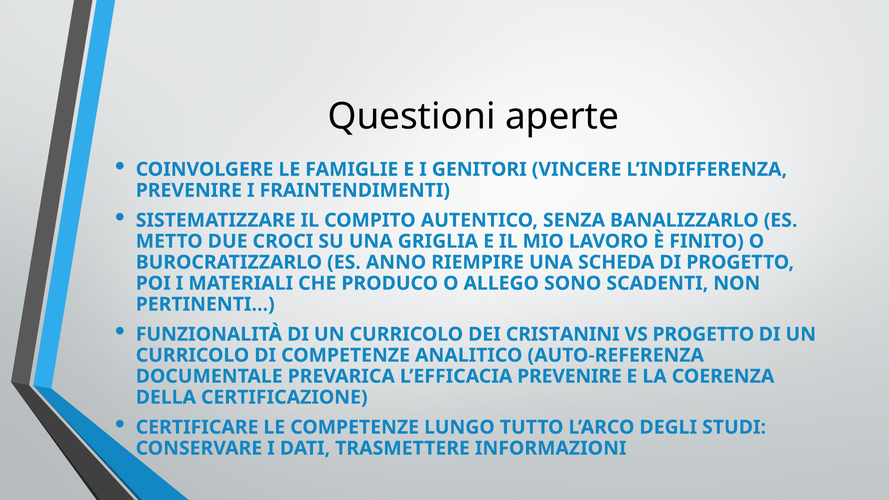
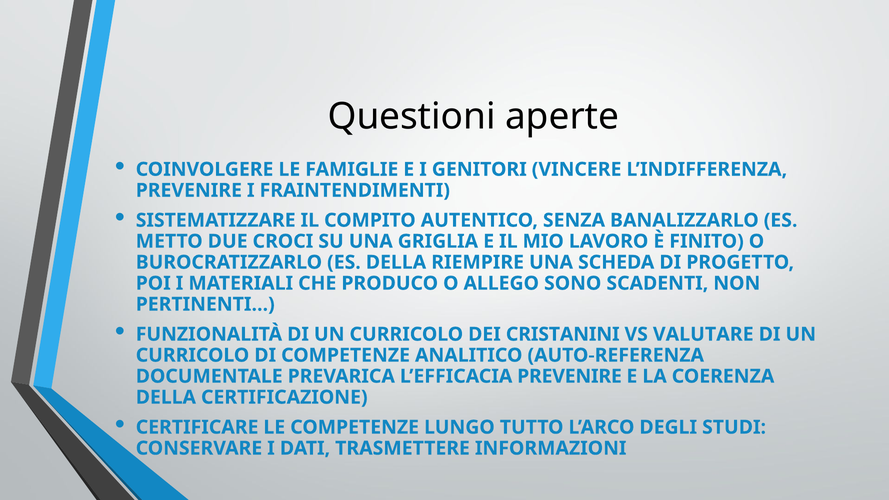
ES ANNO: ANNO -> DELLA (396, 262)
VS PROGETTO: PROGETTO -> VALUTARE (703, 334)
